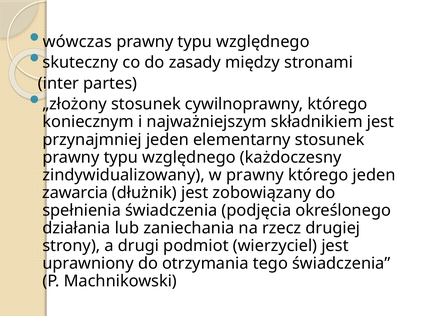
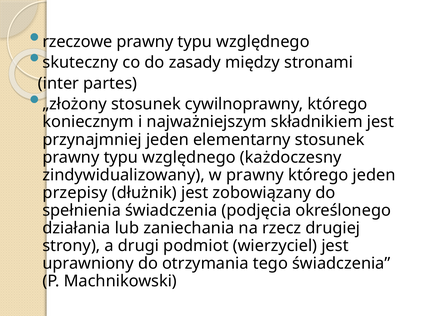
wówczas: wówczas -> rzeczowe (77, 42)
zawarcia: zawarcia -> przepisy (75, 193)
